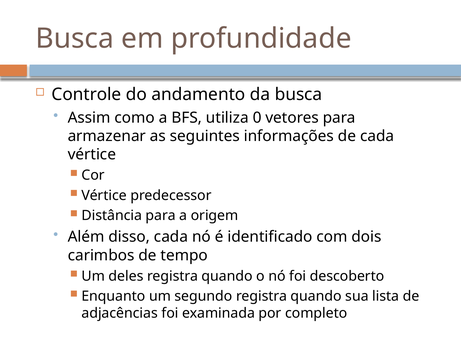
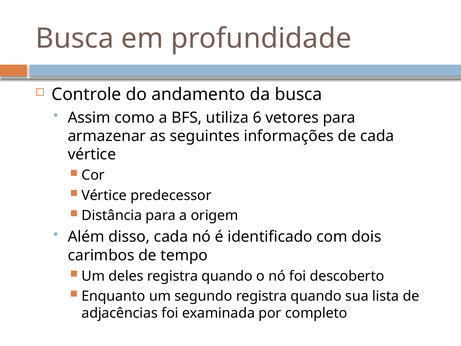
0: 0 -> 6 (257, 118)
